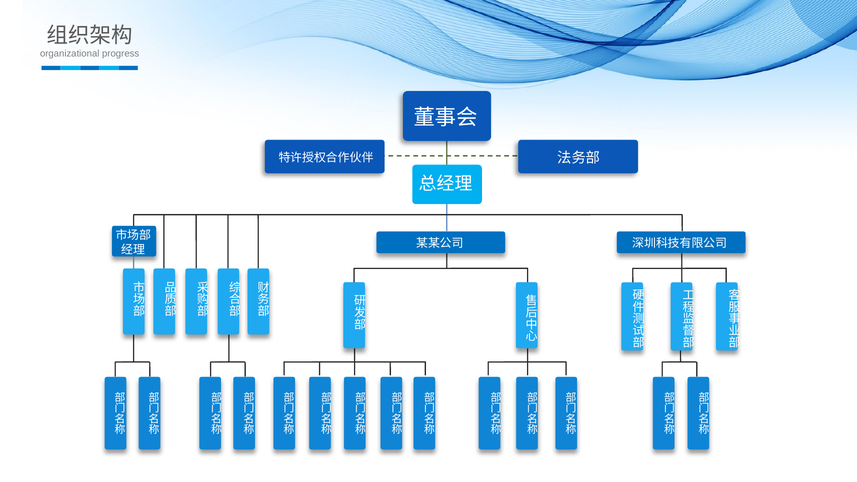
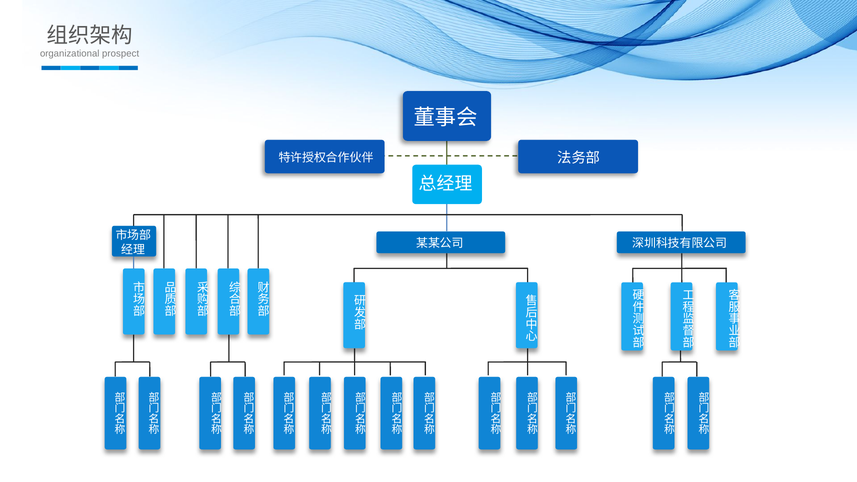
progress: progress -> prospect (121, 54)
